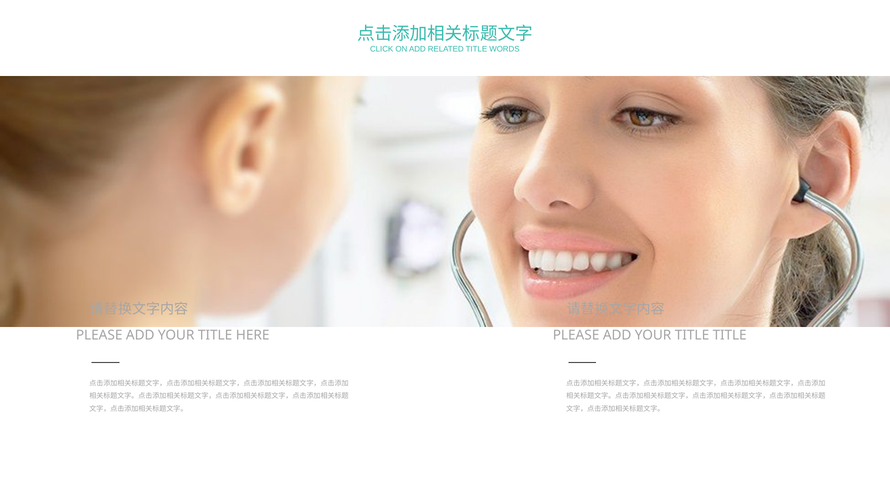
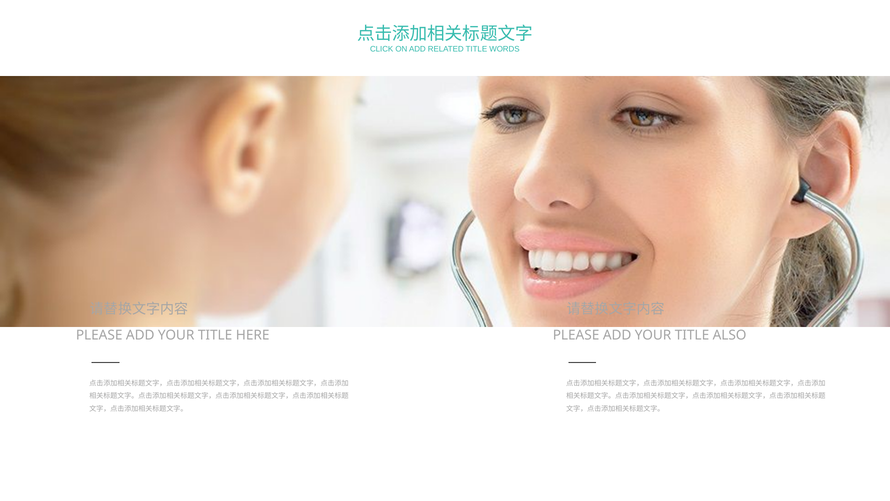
TITLE TITLE: TITLE -> ALSO (730, 335)
